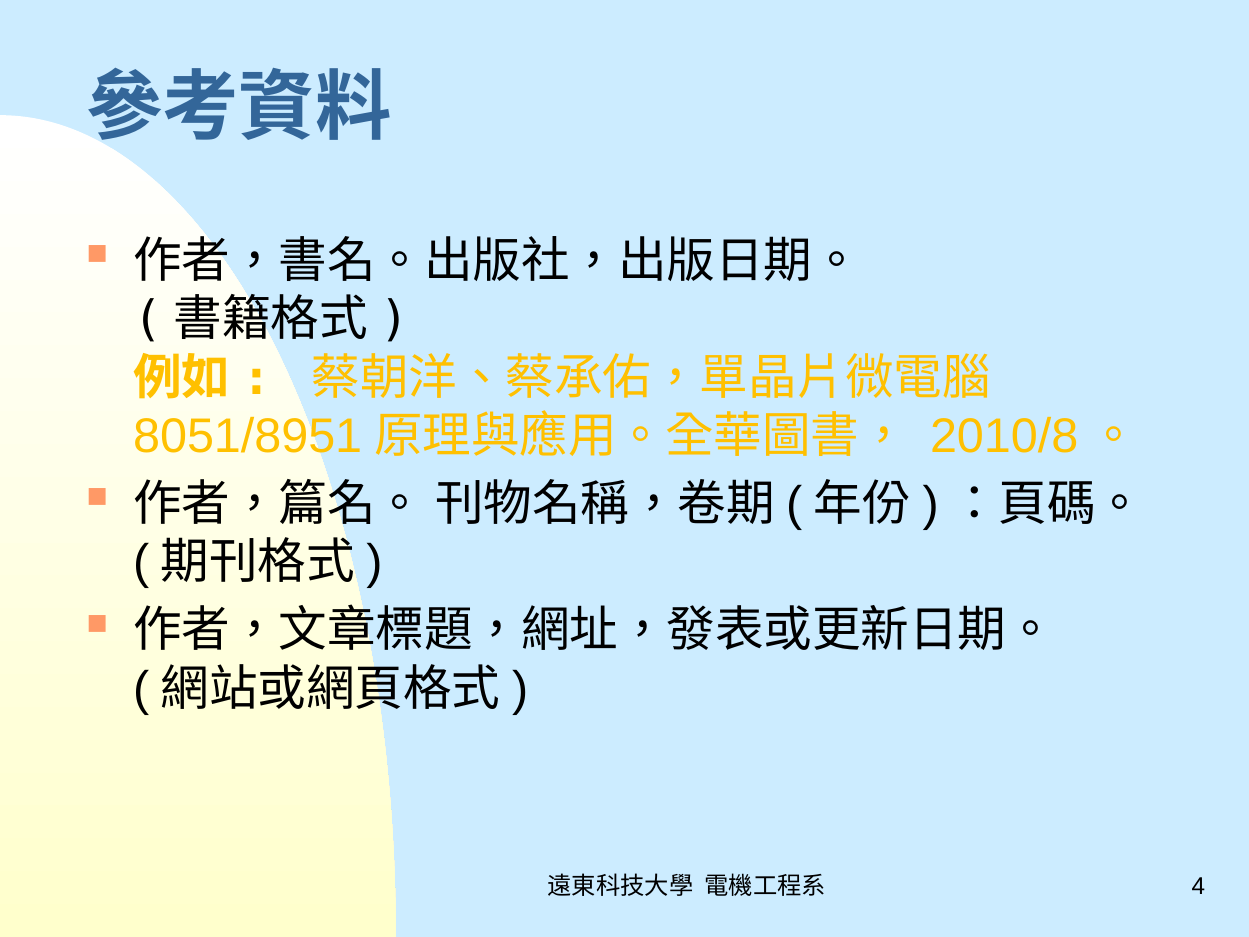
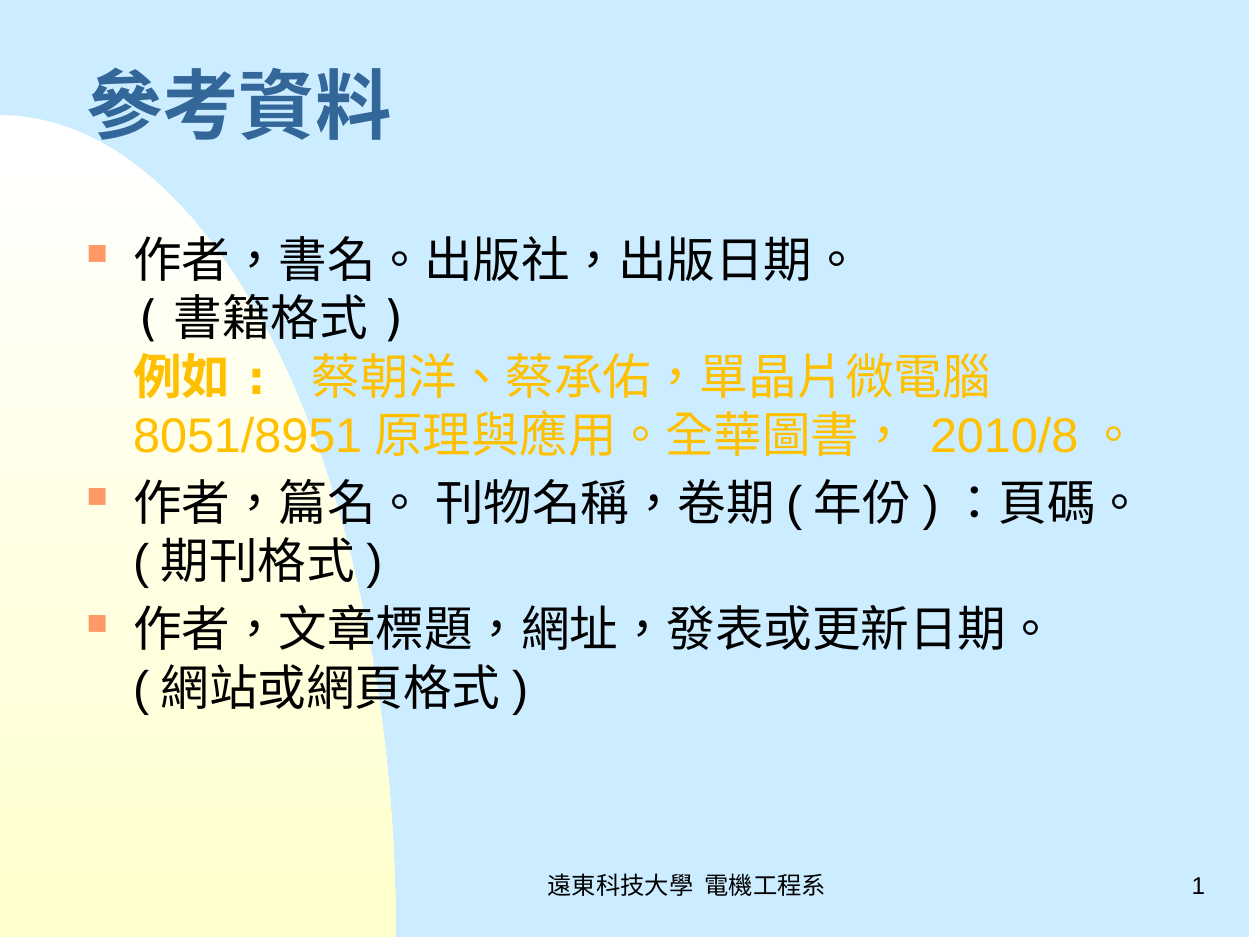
4: 4 -> 1 (1198, 886)
